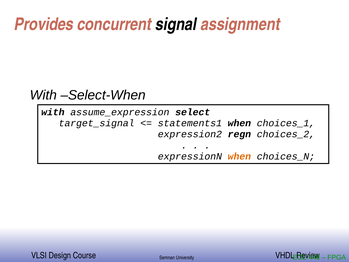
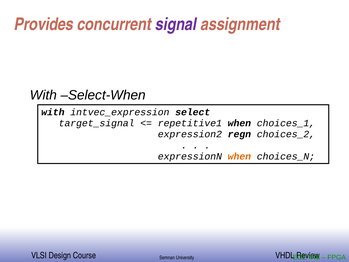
signal colour: black -> purple (176, 24)
assume_expression: assume_expression -> intvec_expression (120, 112)
statements1: statements1 -> repetitive1 (190, 123)
